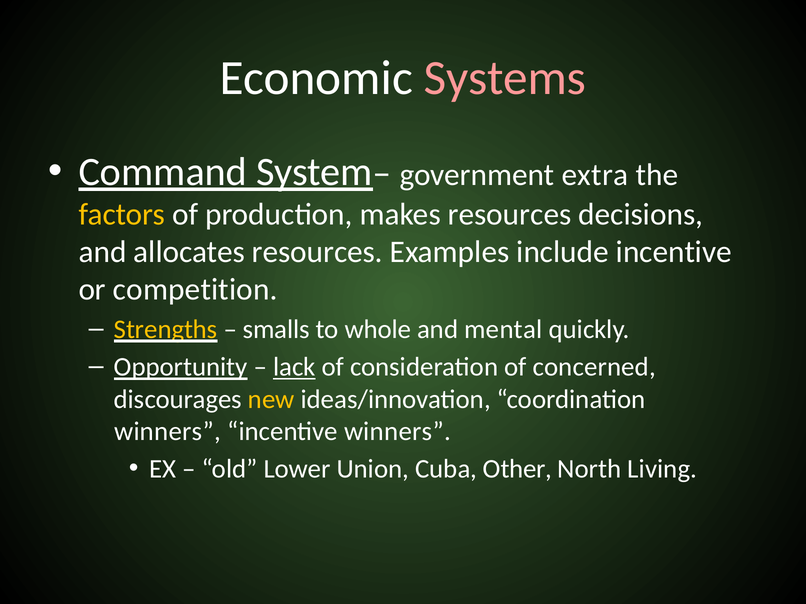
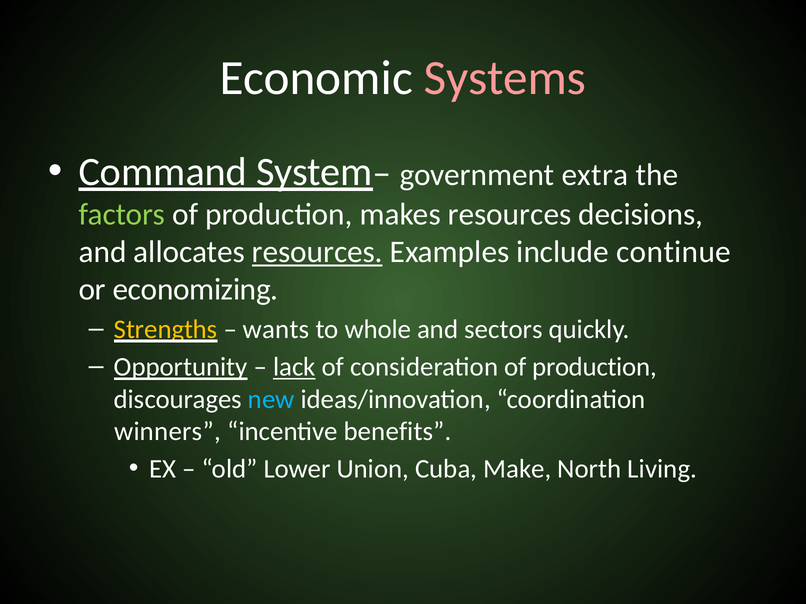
factors colour: yellow -> light green (122, 214)
resources underline: none -> present (317, 252)
include incentive: incentive -> continue (674, 252)
competition: competition -> economizing (195, 290)
smalls: smalls -> wants (276, 330)
mental: mental -> sectors (503, 330)
consideration of concerned: concerned -> production (594, 367)
new colour: yellow -> light blue (271, 400)
incentive winners: winners -> benefits (398, 432)
Other: Other -> Make (517, 469)
